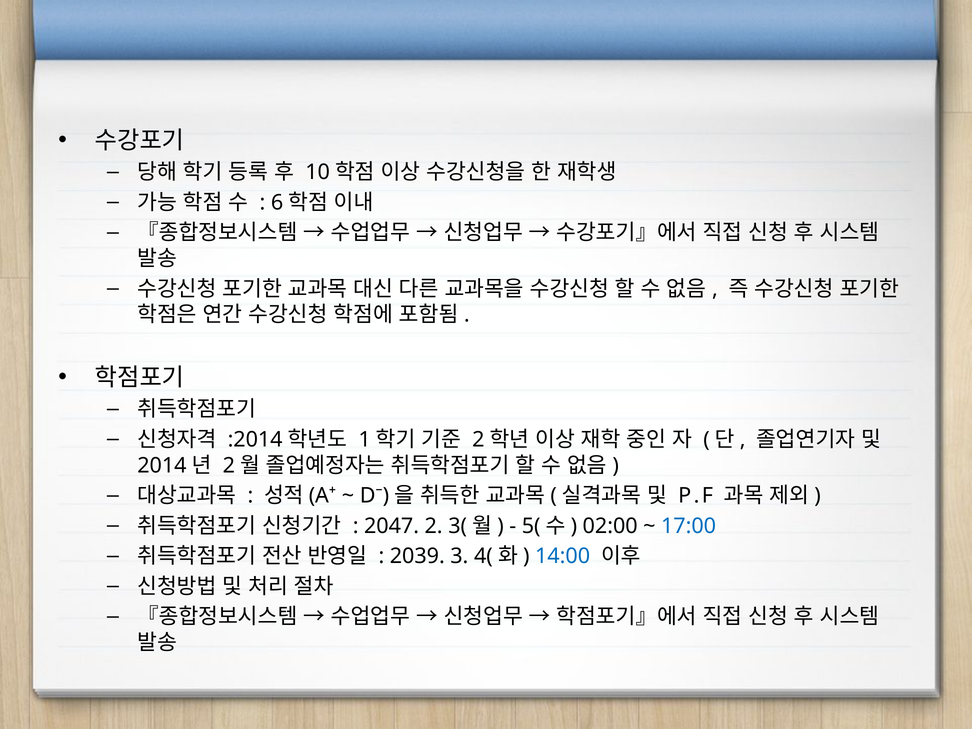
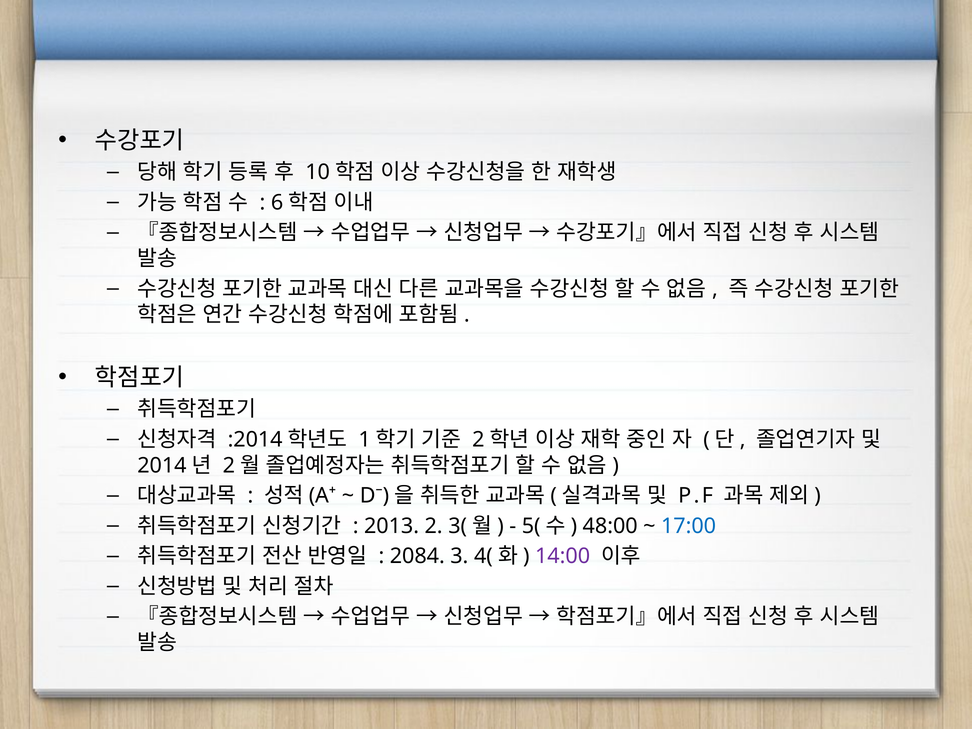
2047: 2047 -> 2013 (392, 526)
02:00: 02:00 -> 48:00 (610, 526)
2039: 2039 -> 2084 (417, 556)
14:00 colour: blue -> purple (563, 556)
